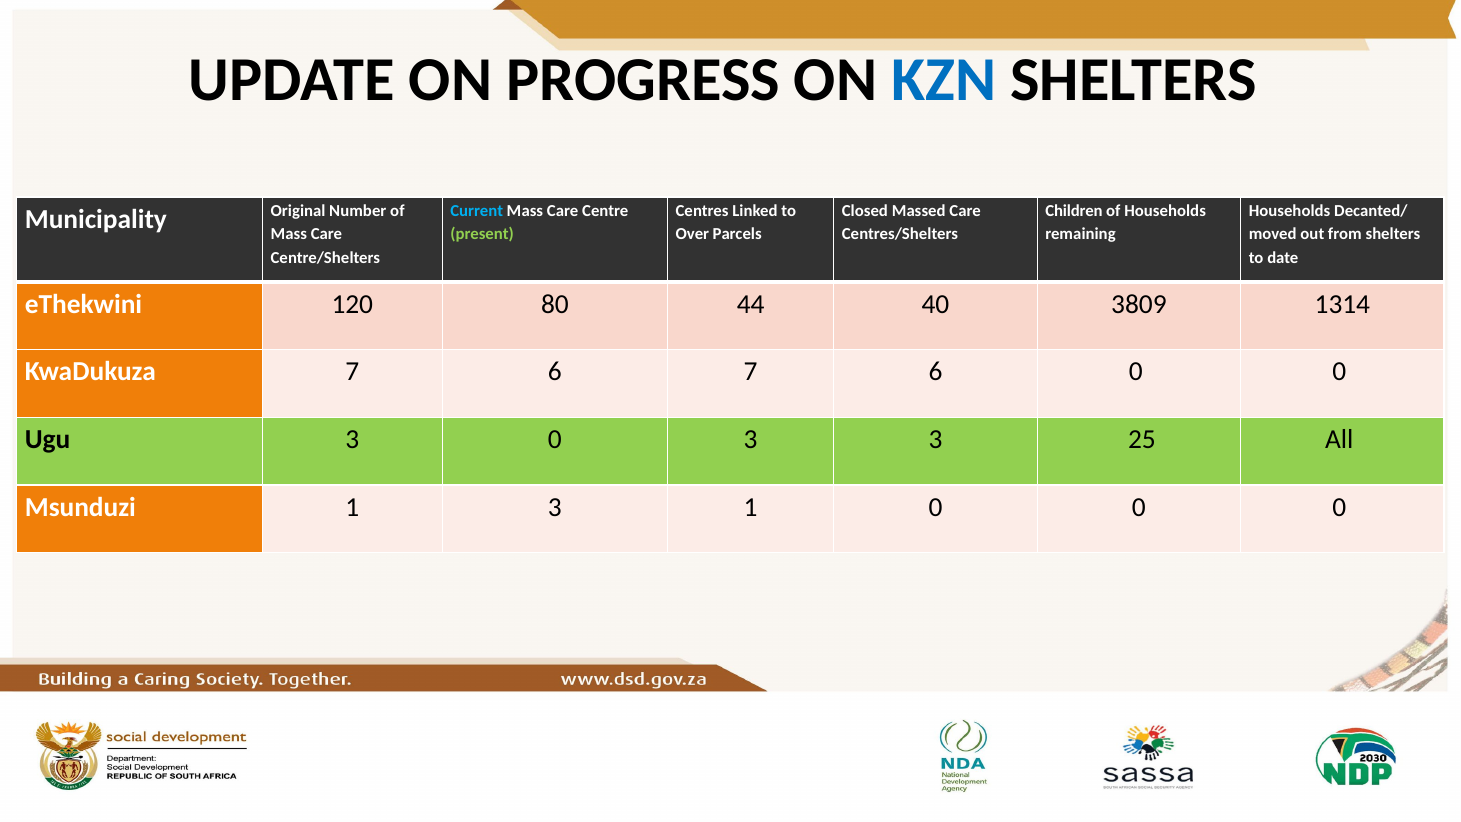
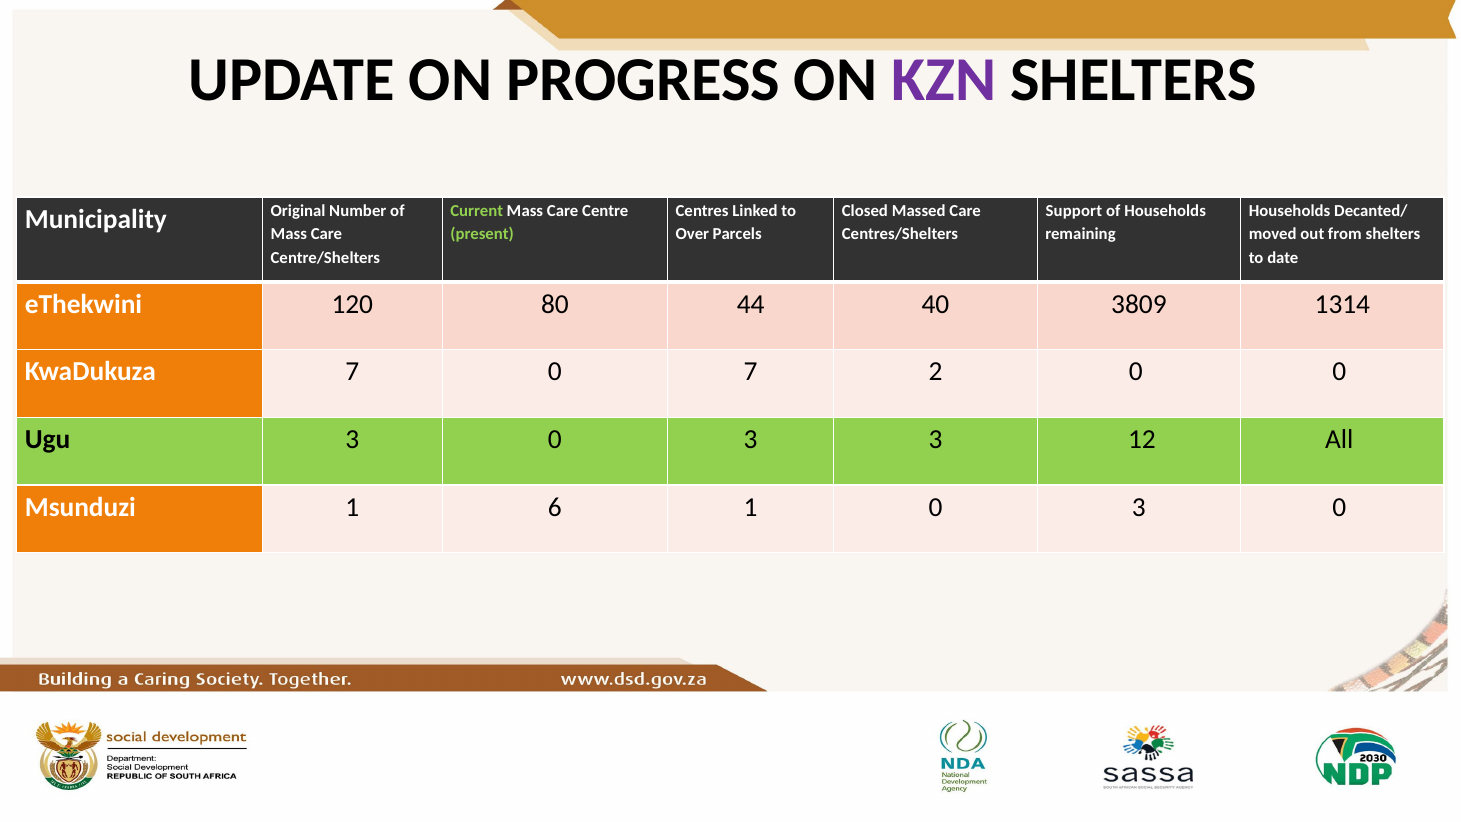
KZN colour: blue -> purple (944, 80)
Current colour: light blue -> light green (477, 211)
Children: Children -> Support (1074, 211)
KwaDukuza 7 6: 6 -> 0 (555, 372)
6: 6 -> 2 (935, 372)
25: 25 -> 12 (1142, 439)
1 3: 3 -> 6 (555, 507)
1 0 0: 0 -> 3 (1139, 507)
